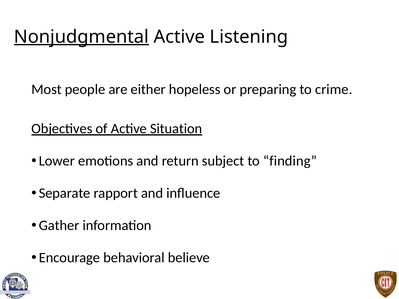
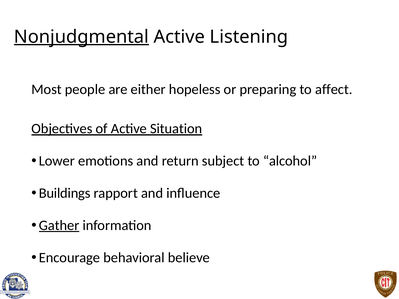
crime: crime -> affect (334, 89)
finding: finding -> alcohol (290, 161)
Separate: Separate -> Buildings (65, 193)
Gather underline: none -> present (59, 226)
